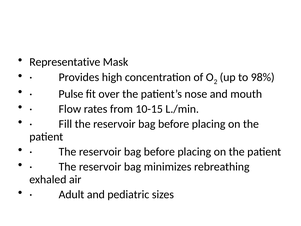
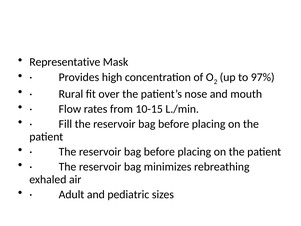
98%: 98% -> 97% (263, 77)
Pulse: Pulse -> Rural (71, 94)
